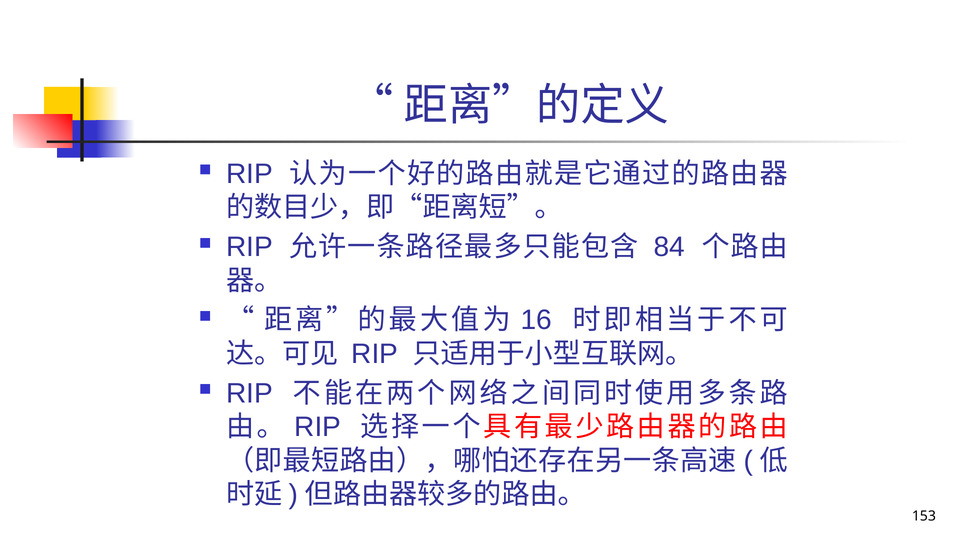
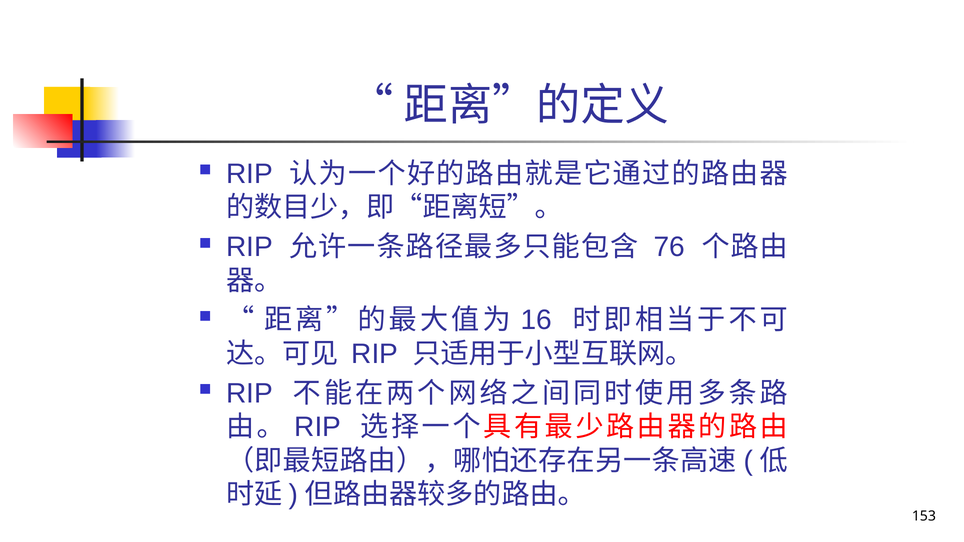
84: 84 -> 76 (669, 247)
